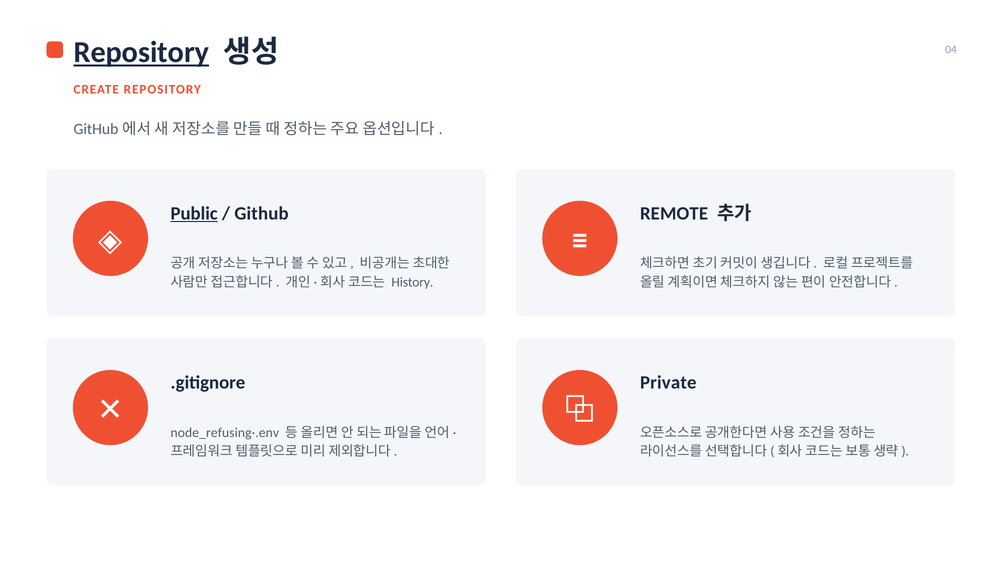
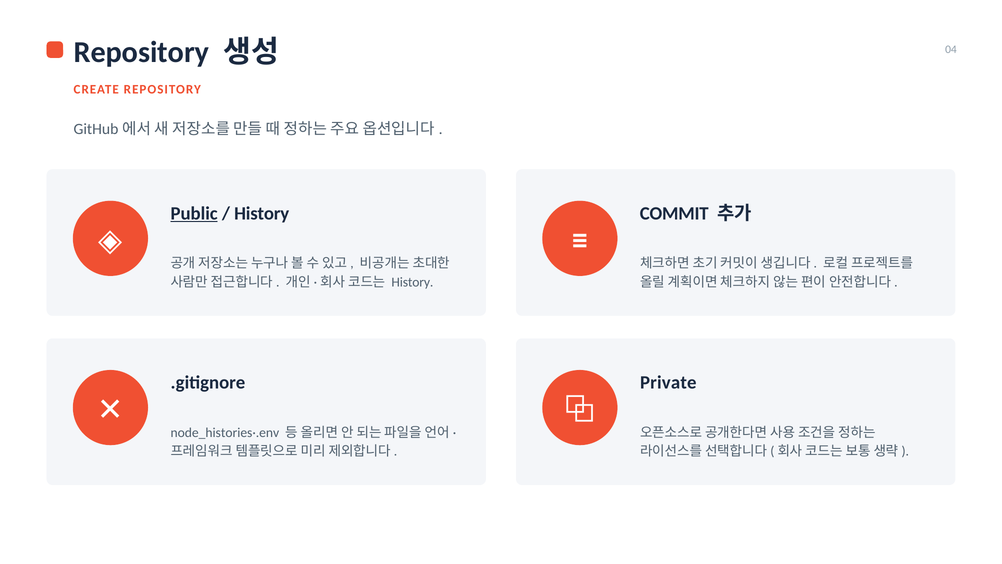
Repository underline: present -> none (141, 52)
Github: Github -> History (262, 213)
REMOTE: REMOTE -> COMMIT (674, 213)
node_refusing·.env: node_refusing·.env -> node_histories·.env (225, 432)
